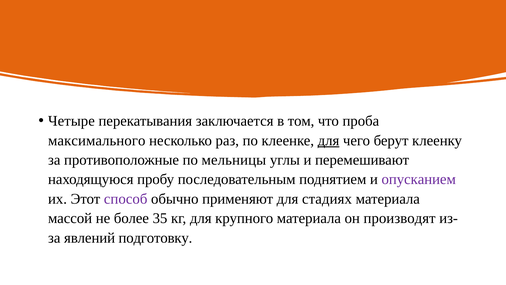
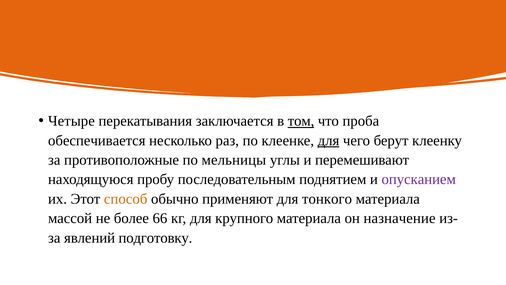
том underline: none -> present (301, 121)
максимального: максимального -> обеспечивается (97, 140)
способ colour: purple -> orange (126, 199)
стадиях: стадиях -> тонкого (327, 199)
35: 35 -> 66 (160, 218)
производят: производят -> назначение (400, 218)
